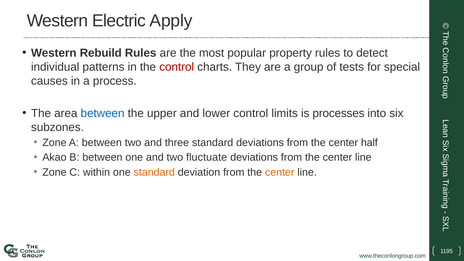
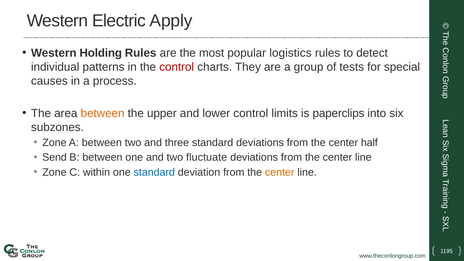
Rebuild: Rebuild -> Holding (101, 53)
property: property -> logistics (290, 53)
between colour: blue -> orange (103, 113)
processes: processes -> paperclips (339, 113)
Akao: Akao -> Send (54, 157)
standard colour: orange -> blue (154, 172)
